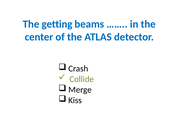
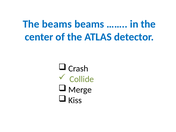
The getting: getting -> beams (57, 24)
